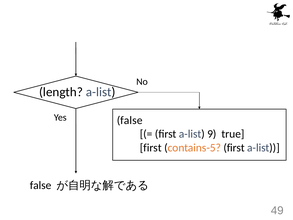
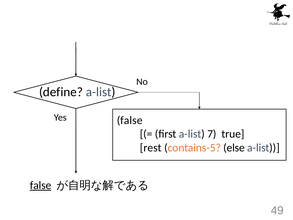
length: length -> define (61, 92)
9: 9 -> 7 (212, 134)
first: first -> rest (151, 148)
contains-5 first: first -> else (234, 148)
false underline: none -> present (41, 185)
